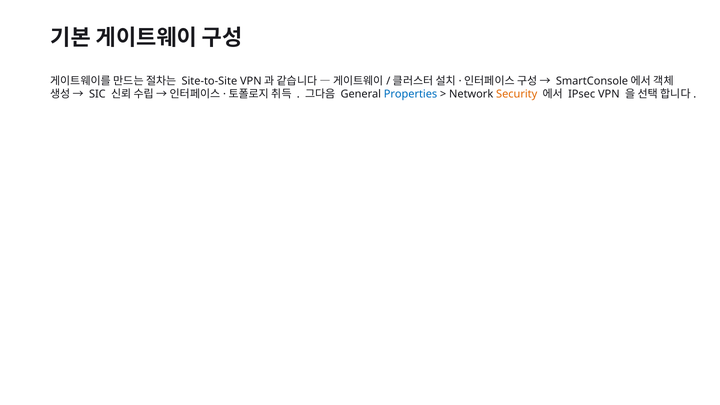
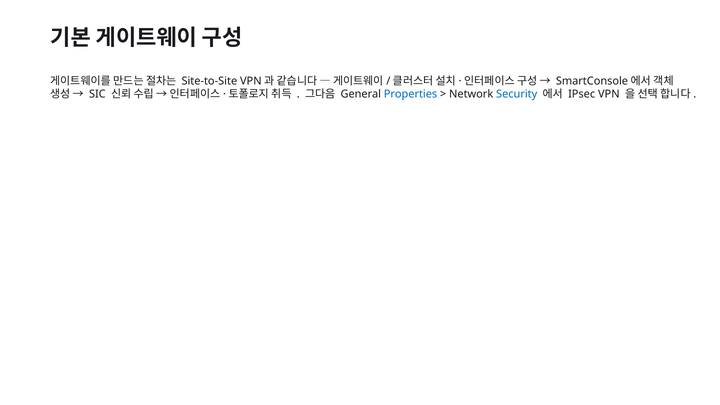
Security colour: orange -> blue (517, 94)
